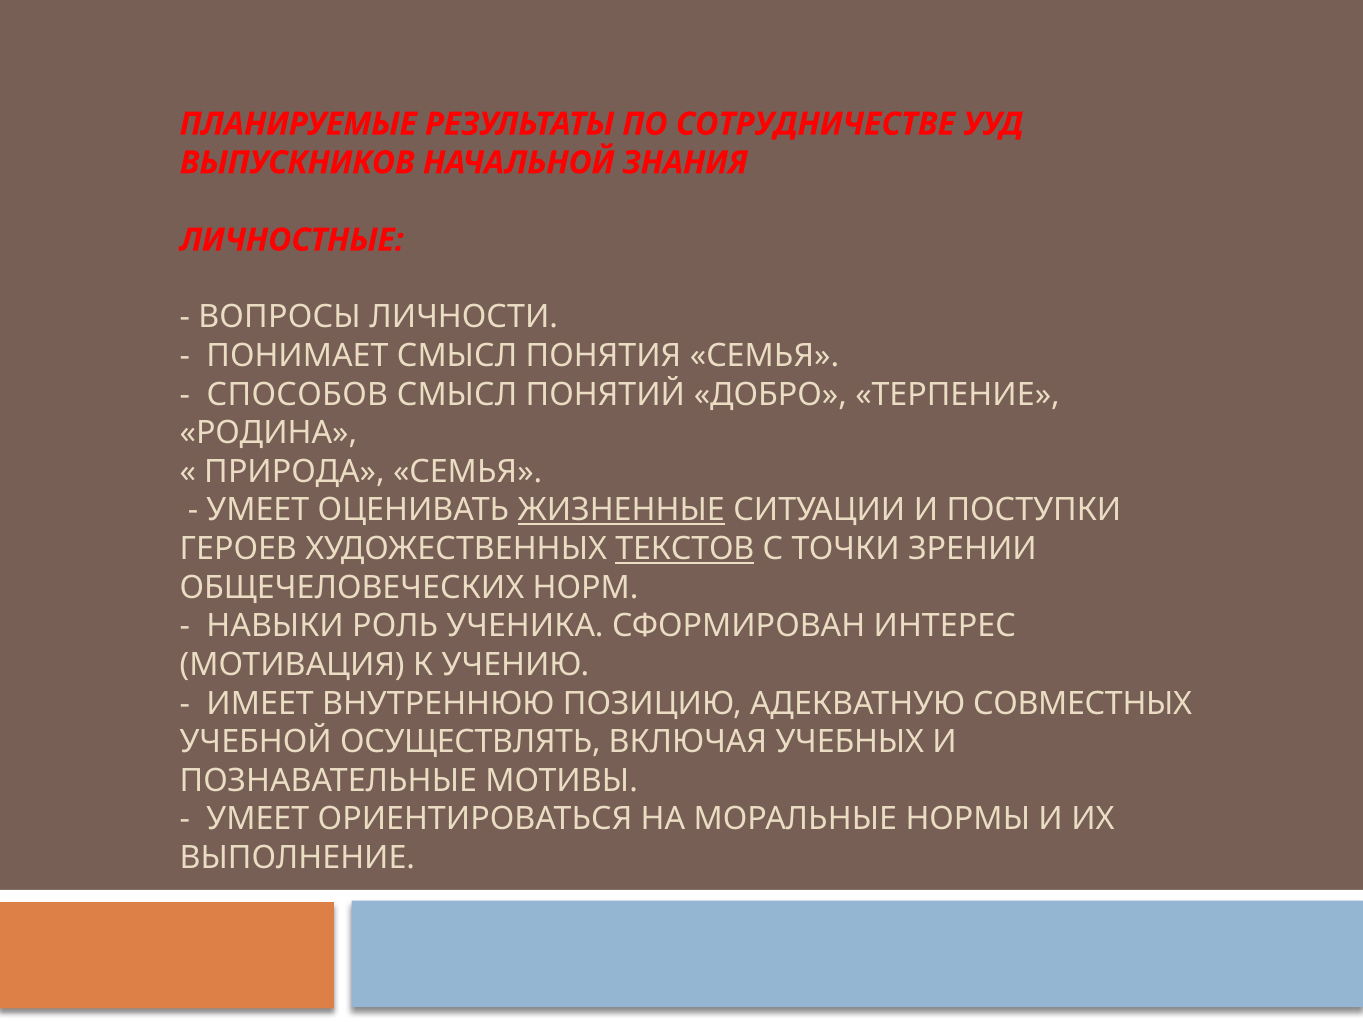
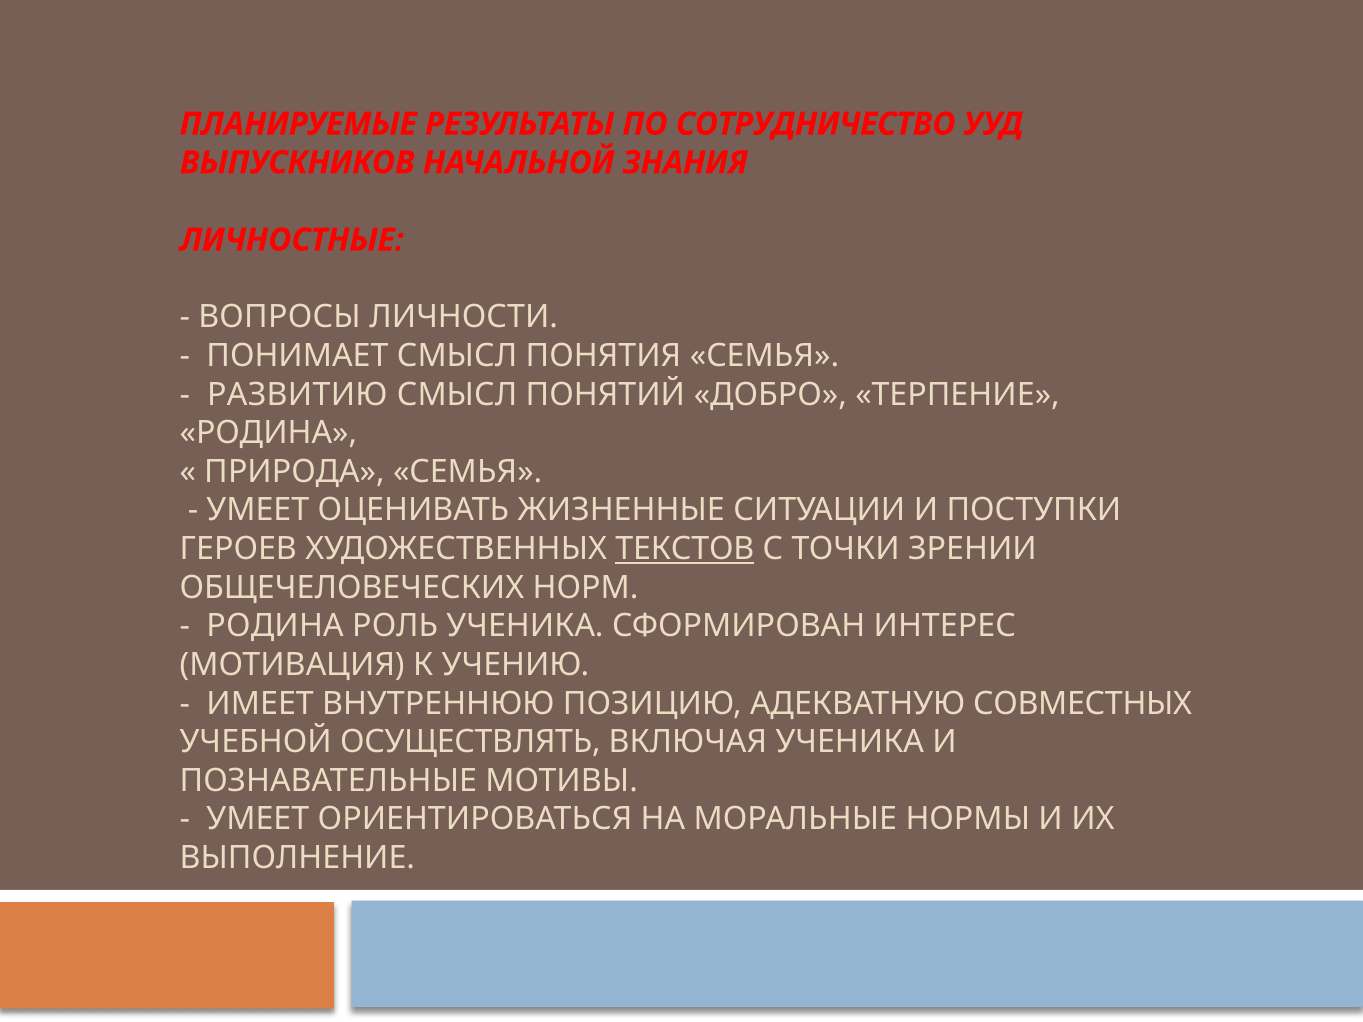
СОТРУДНИЧЕСТВЕ: СОТРУДНИЧЕСТВЕ -> СОТРУДНИЧЕСТВО (816, 124)
СПОСОБОВ: СПОСОБОВ -> РАЗВИТИЮ (297, 395)
ЖИЗНЕННЫЕ underline: present -> none (621, 510)
НАВЫКИ: НАВЫКИ -> РОДИНА (275, 626)
ВКЛЮЧАЯ УЧЕБНЫХ: УЧЕБНЫХ -> УЧЕНИКА (850, 742)
